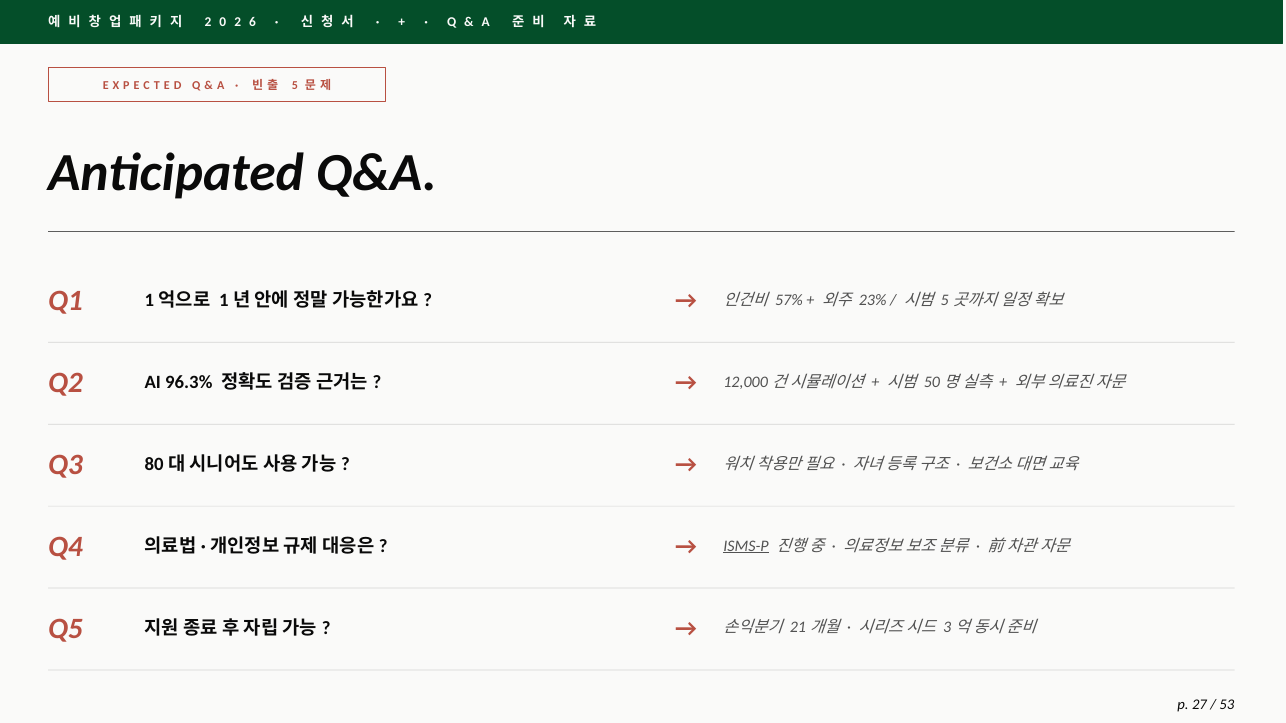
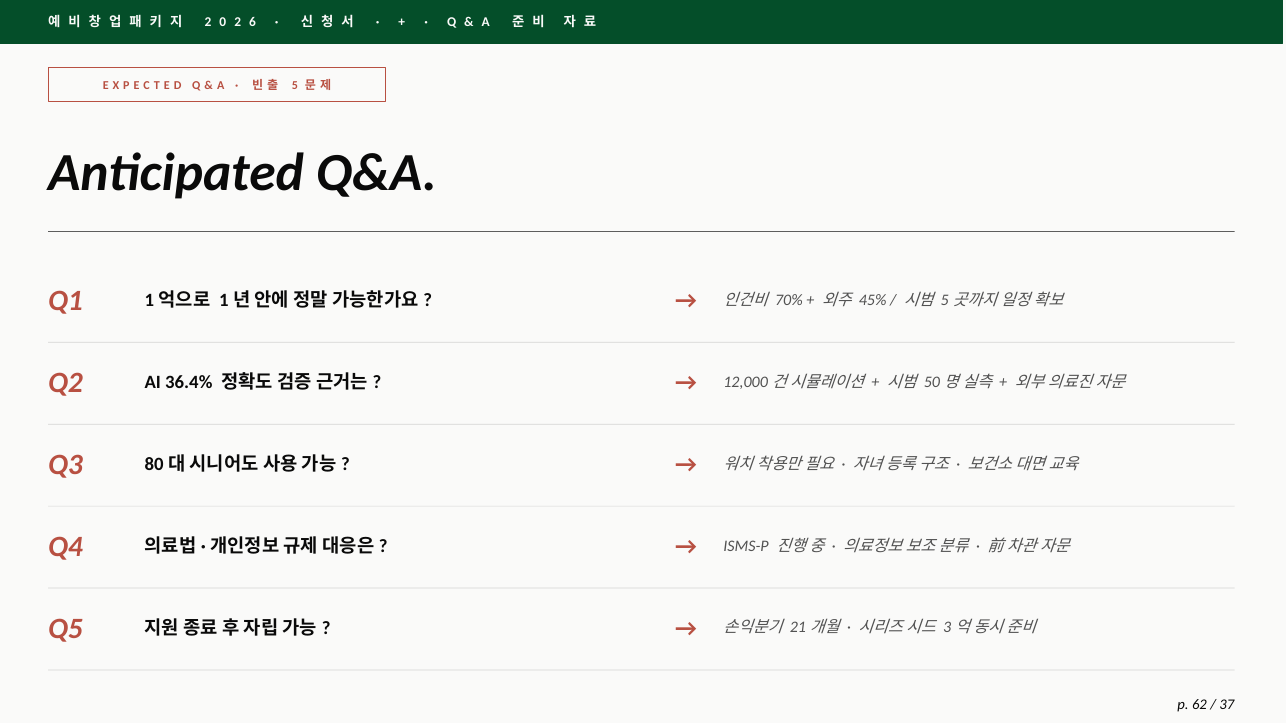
57%: 57% -> 70% (789, 300)
23%: 23% -> 45% (873, 300)
96.3%: 96.3% -> 36.4% (189, 382)
ISMS-P underline: present -> none (746, 546)
27: 27 -> 62 (1199, 705)
53: 53 -> 37 (1227, 705)
